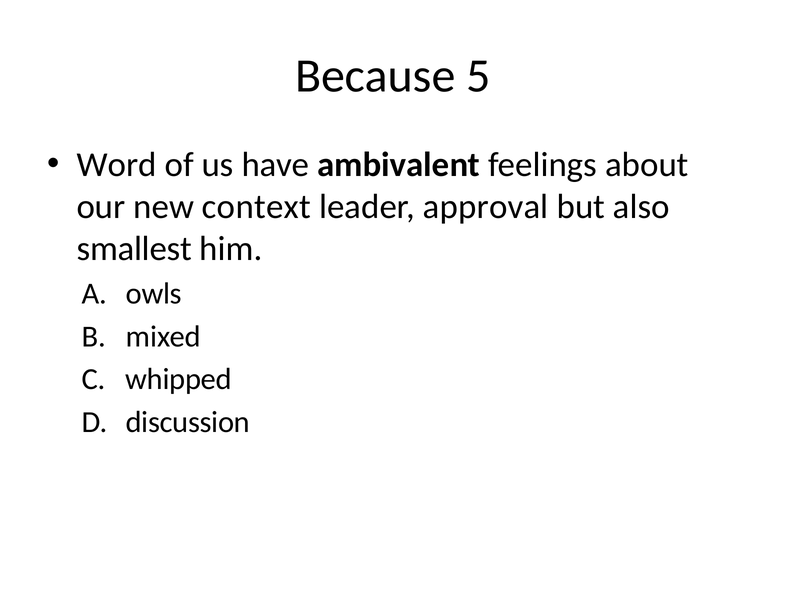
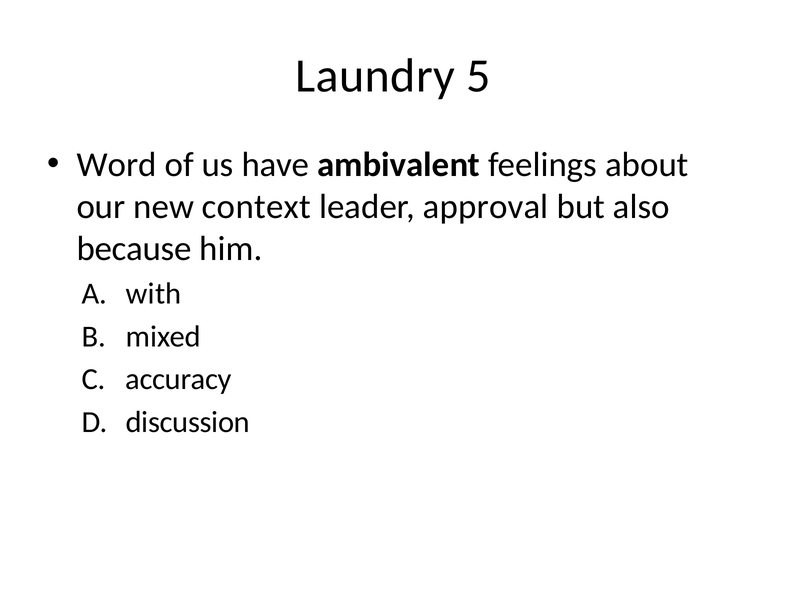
Because: Because -> Laundry (375, 76)
smallest: smallest -> because (134, 249)
owls: owls -> with (154, 294)
whipped: whipped -> accuracy (179, 380)
